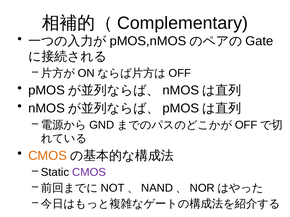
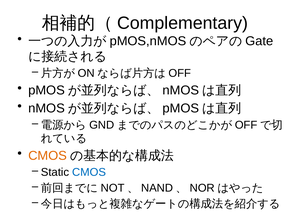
CMOS colour: purple -> blue (89, 173)
